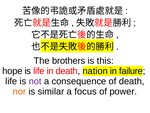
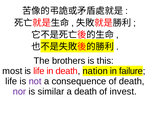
hope: hope -> most (12, 71)
nor colour: orange -> purple (19, 91)
a focus: focus -> death (86, 91)
power: power -> invest (123, 91)
